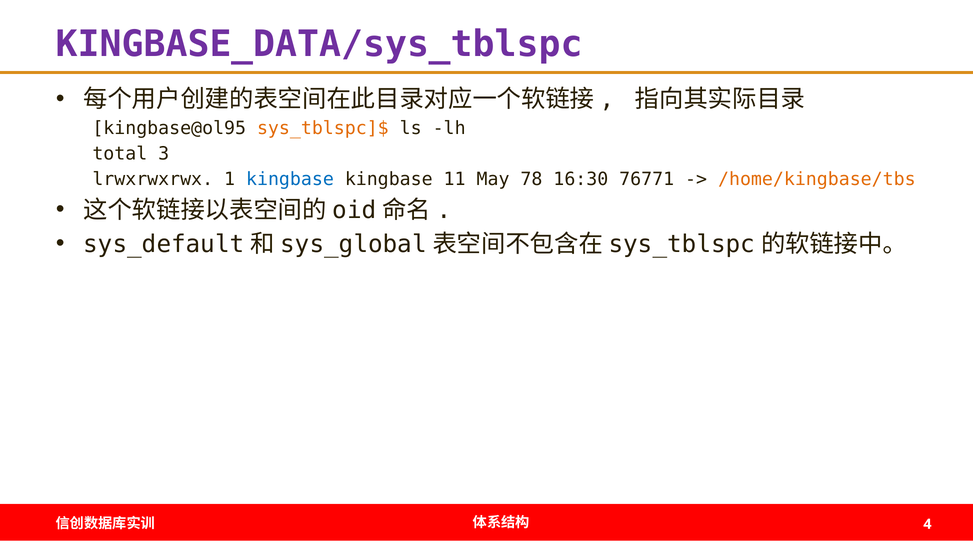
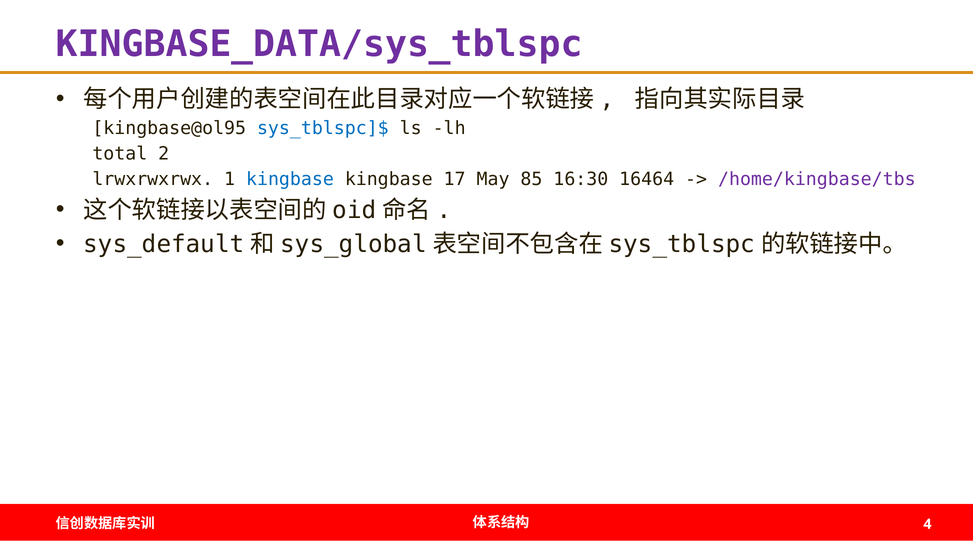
sys_tblspc]$ colour: orange -> blue (323, 128)
3: 3 -> 2 (164, 154)
11: 11 -> 17 (455, 179)
78: 78 -> 85 (531, 179)
76771: 76771 -> 16464 (647, 179)
/home/kingbase/tbs colour: orange -> purple (817, 179)
